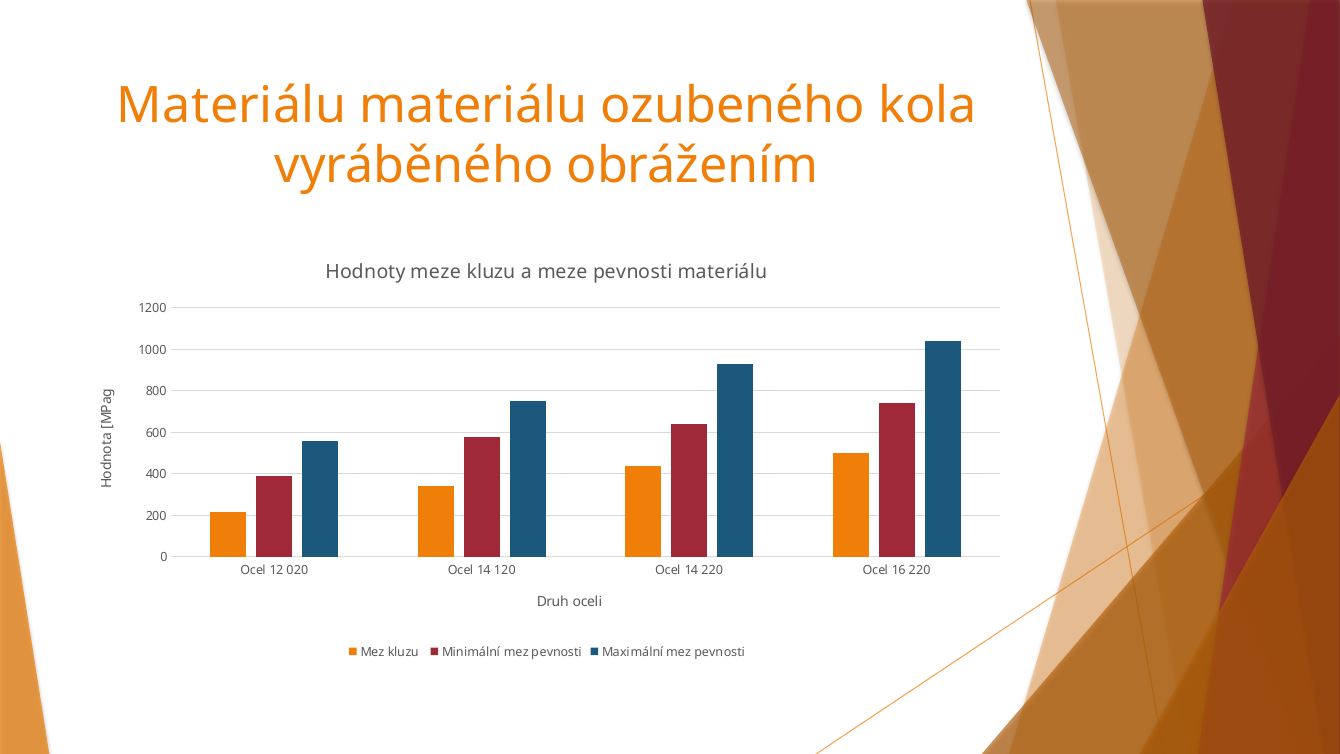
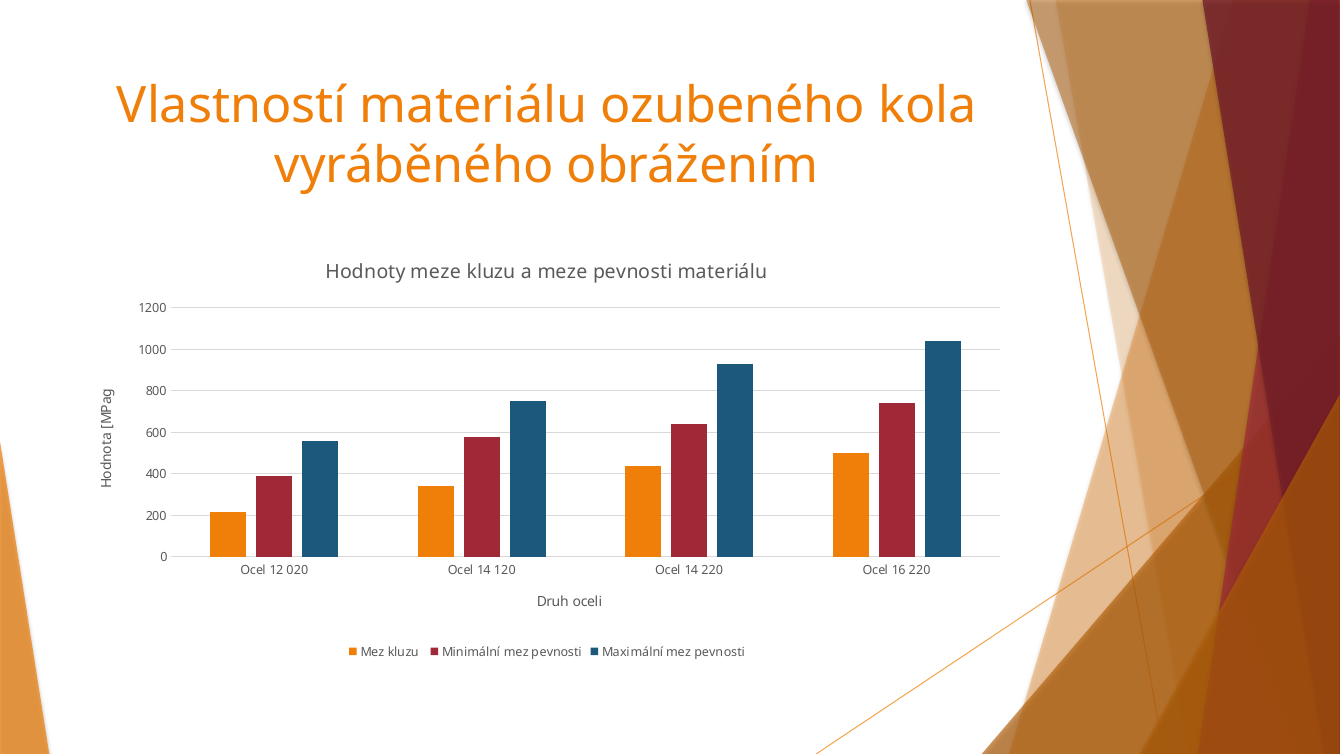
Materiálu: Materiálu -> Vlastností (232, 106)
